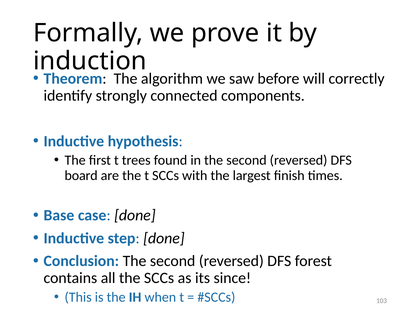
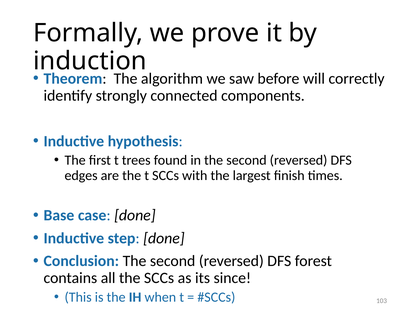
board: board -> edges (81, 175)
